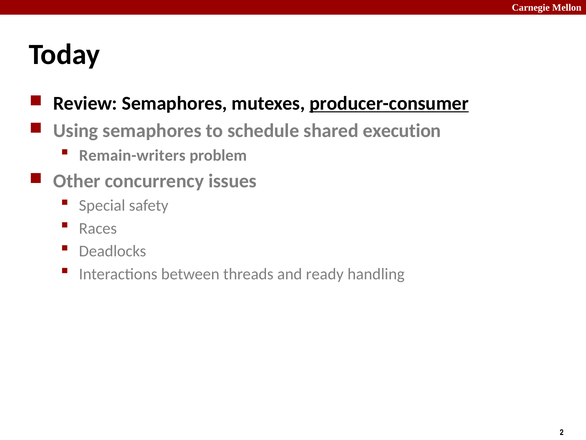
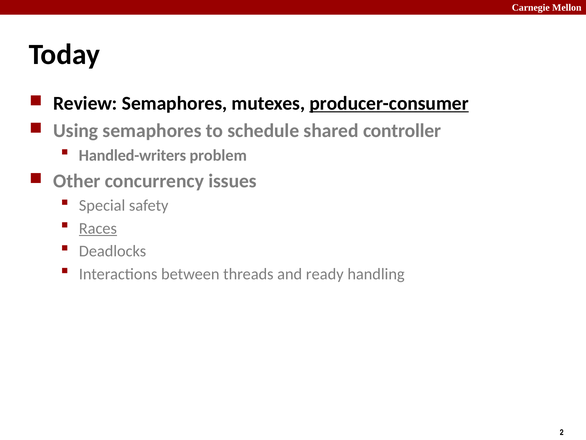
execution: execution -> controller (402, 131)
Remain-writers: Remain-writers -> Handled-writers (132, 155)
Races underline: none -> present (98, 228)
